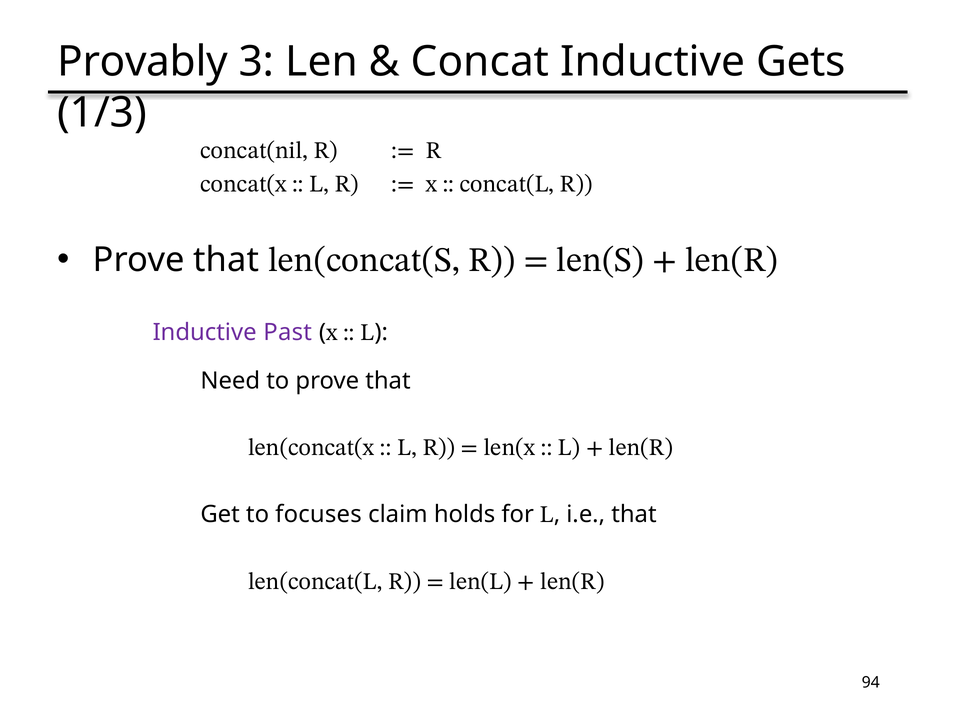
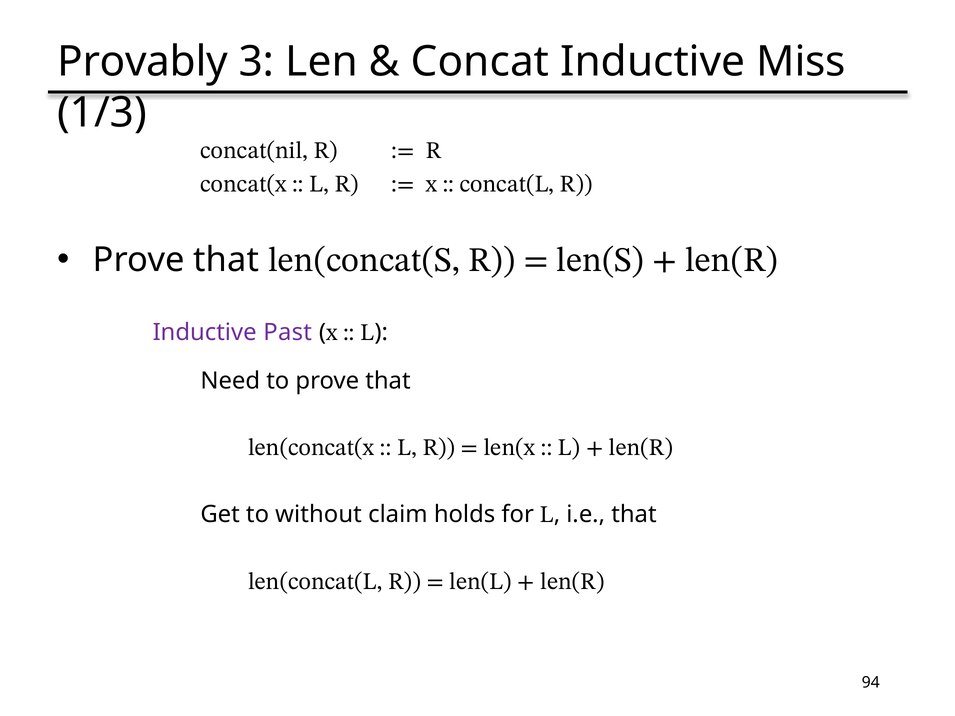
Gets: Gets -> Miss (801, 62)
focuses: focuses -> without (319, 515)
